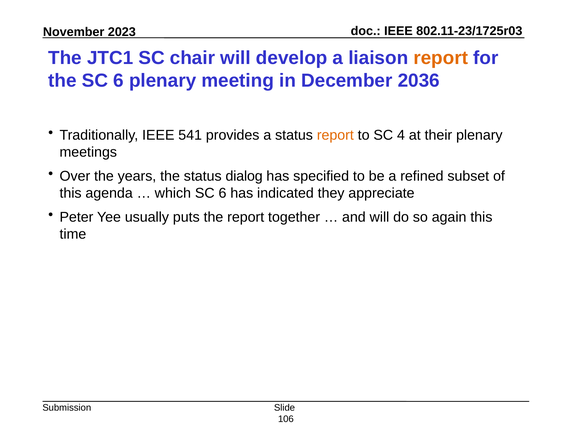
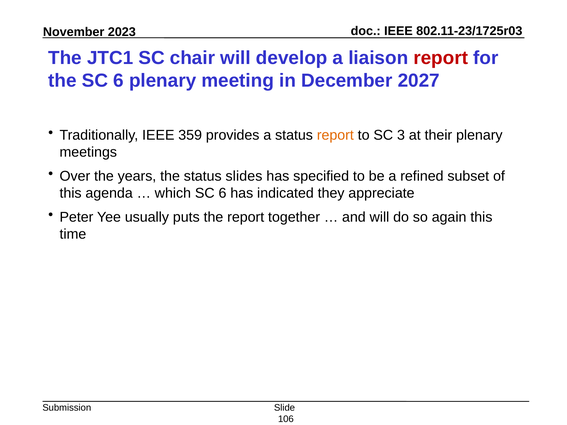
report colour: orange -> red (441, 58)
2036: 2036 -> 2027 (419, 81)
541: 541 -> 359 (190, 135)
4: 4 -> 3 (401, 135)
dialog: dialog -> slides (244, 176)
